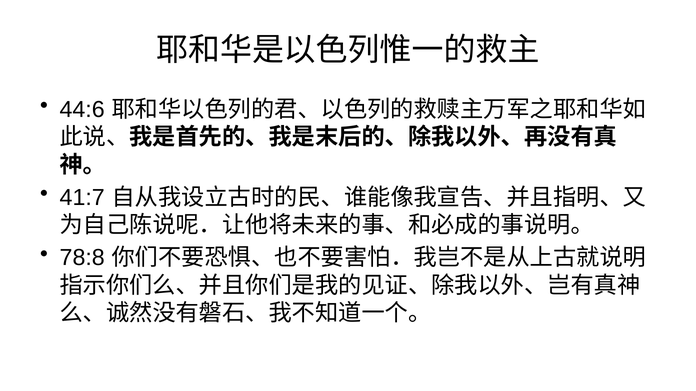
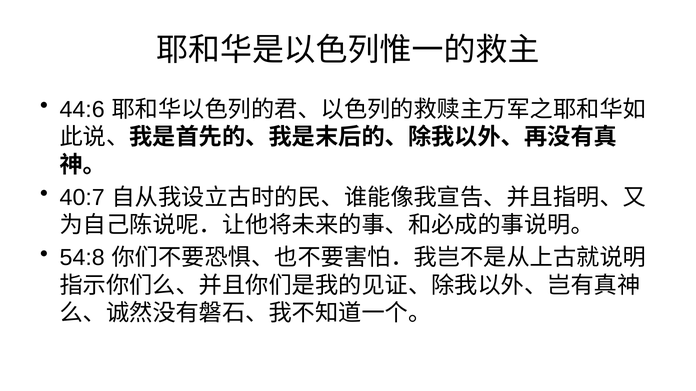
41:7: 41:7 -> 40:7 (82, 198)
78:8: 78:8 -> 54:8 (82, 258)
